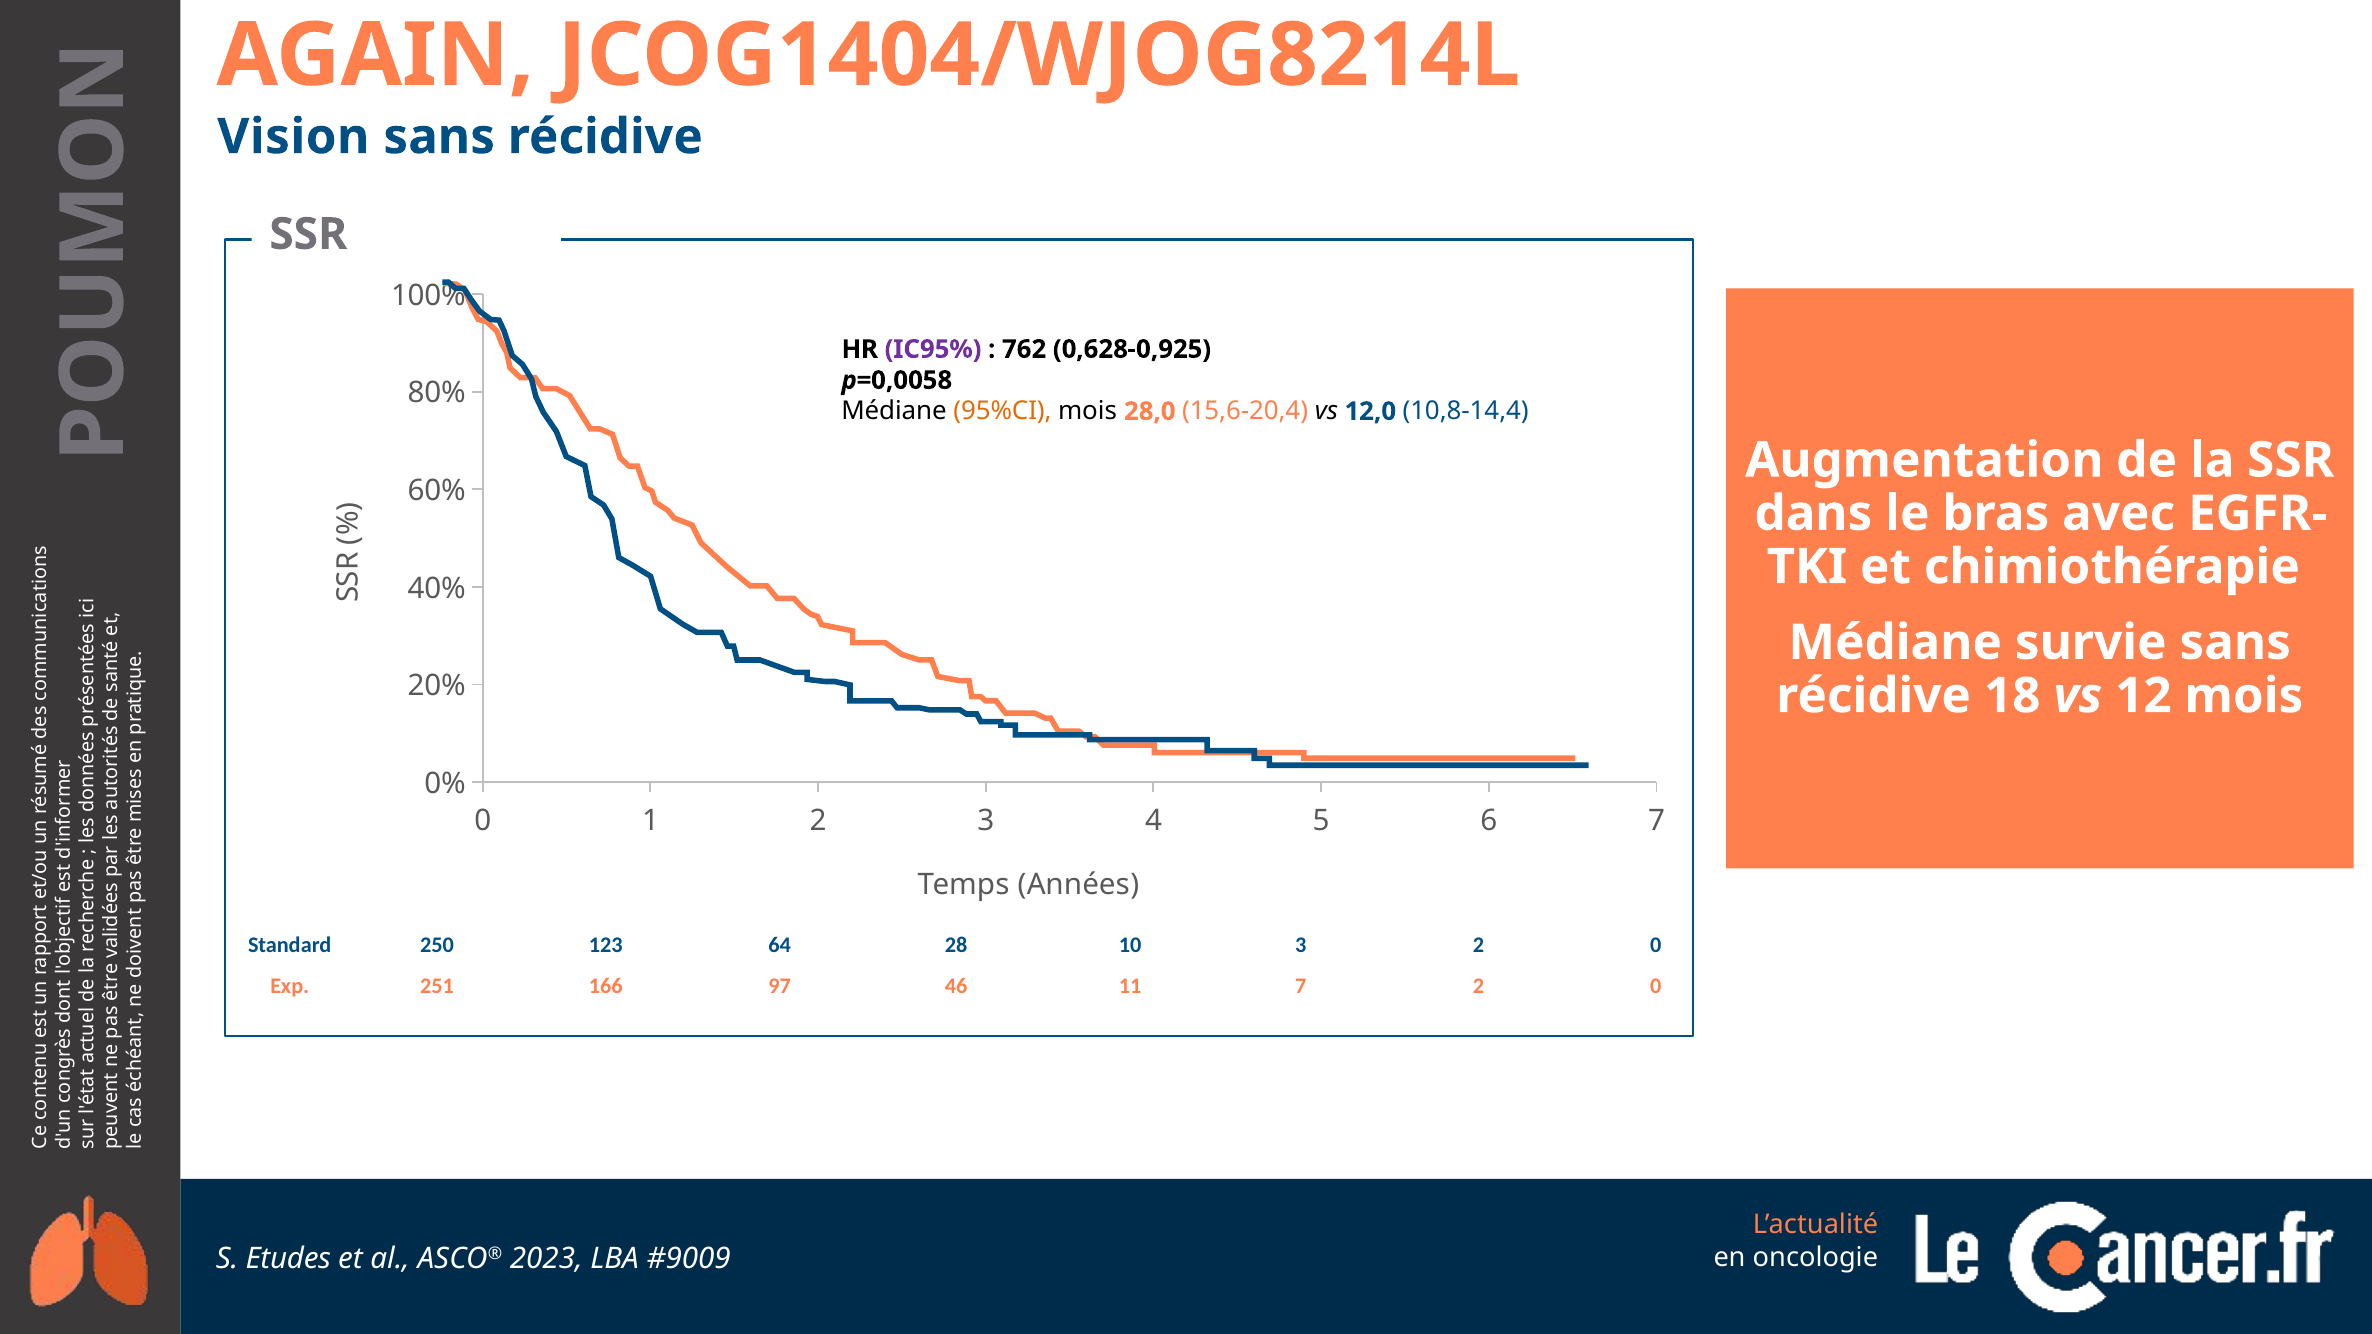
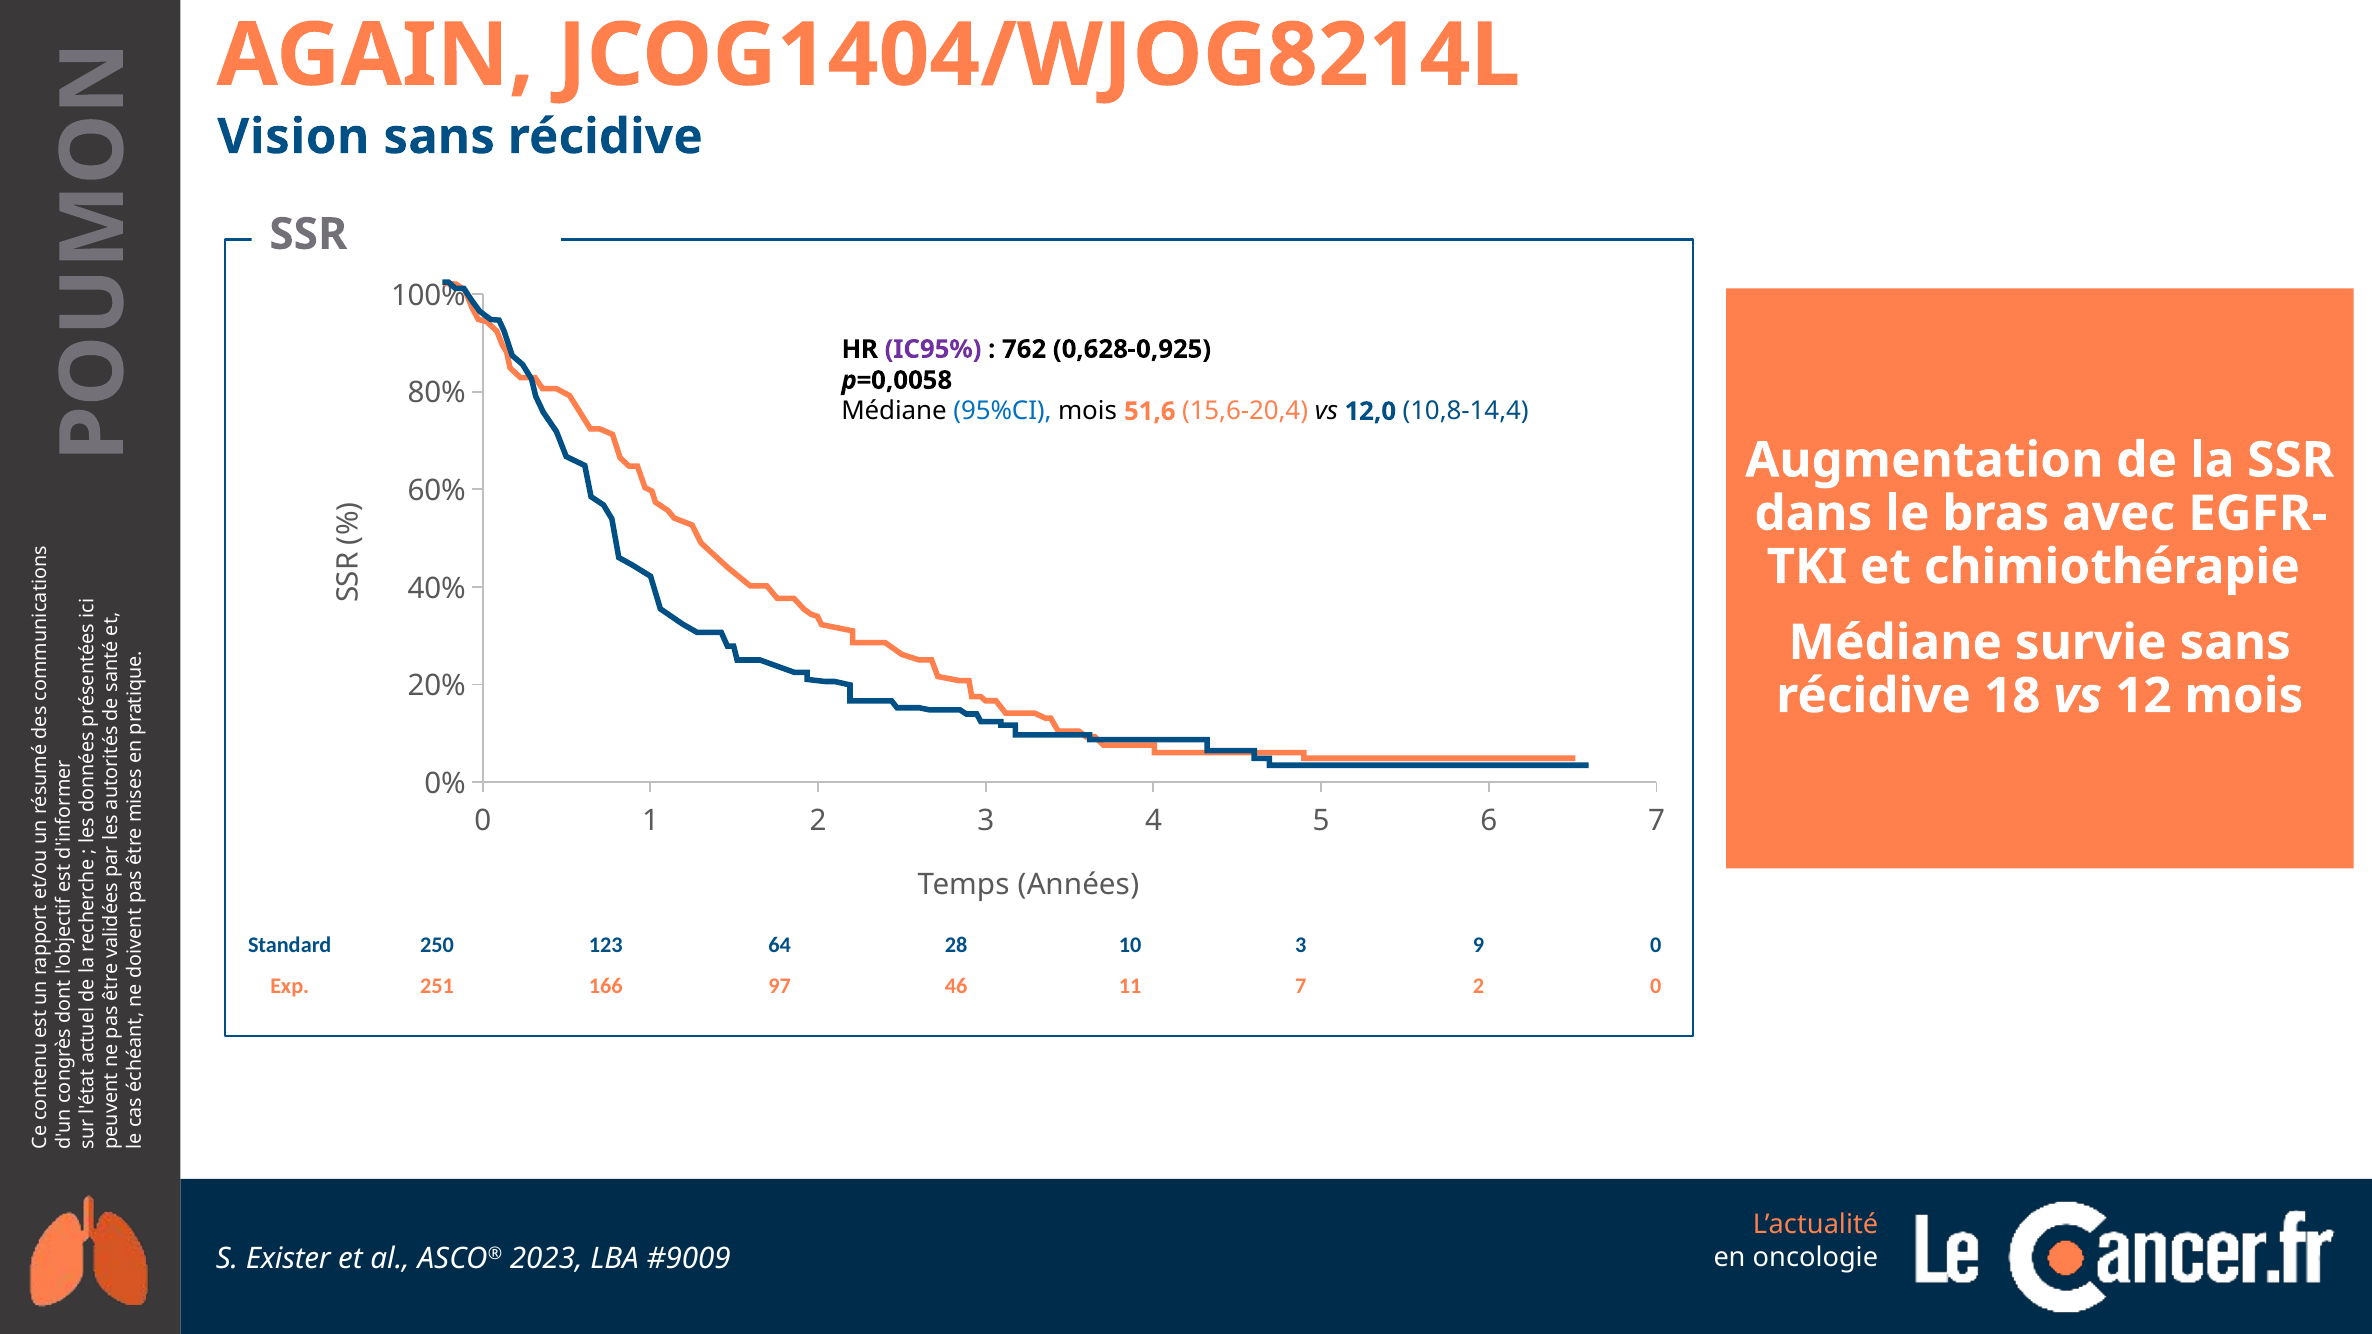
95%CI colour: orange -> blue (1002, 411)
28,0: 28,0 -> 51,6 (1150, 411)
3 2: 2 -> 9 (1479, 945)
Etudes: Etudes -> Exister (288, 1259)
